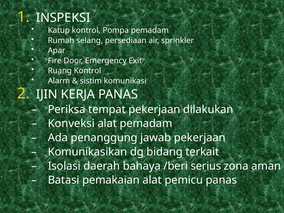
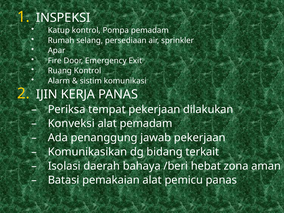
serius: serius -> hebat (206, 166)
